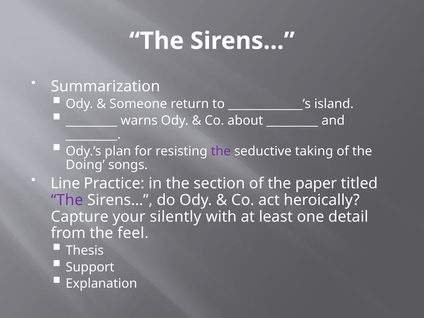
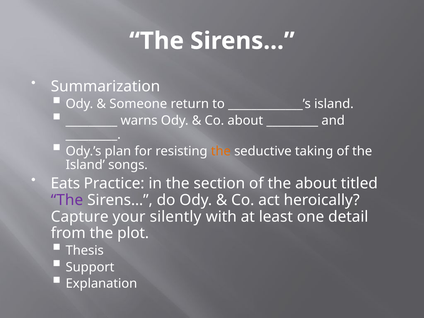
the colour: purple -> orange (221, 151)
Doing: Doing -> Island (85, 165)
Line: Line -> Eats (65, 184)
the paper: paper -> about (316, 184)
feel: feel -> plot (133, 233)
